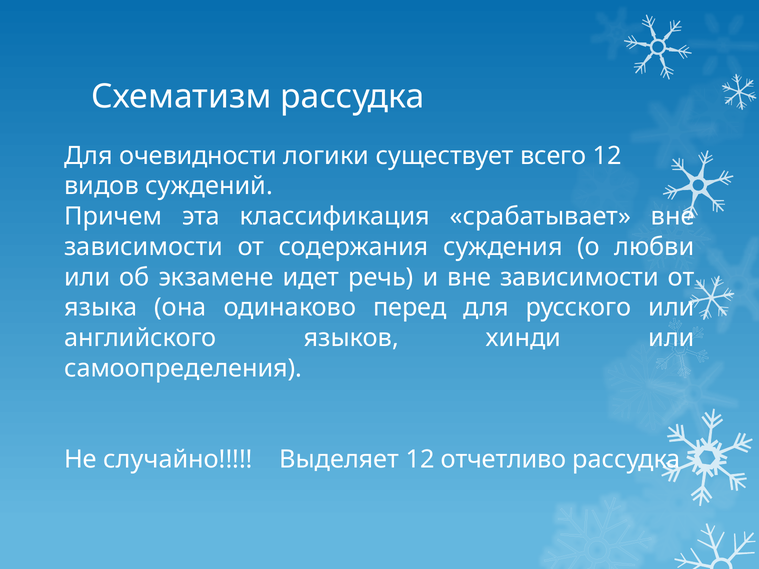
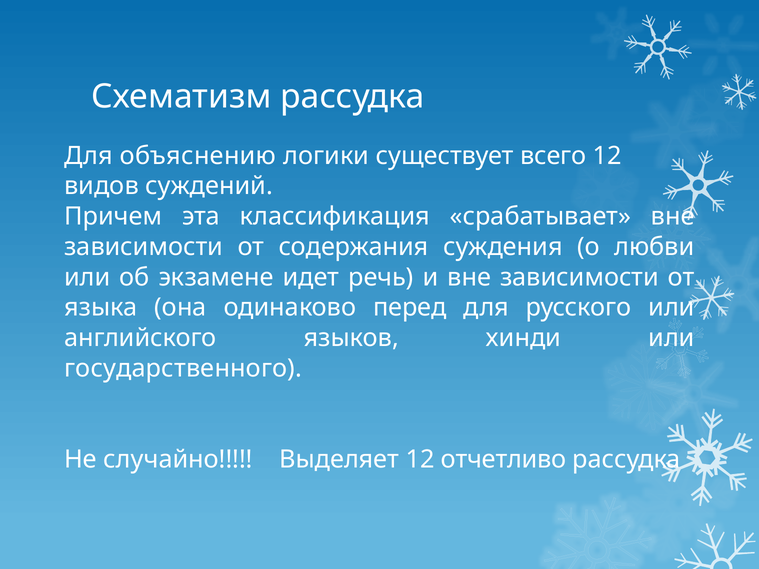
очевидности: очевидности -> объяснению (198, 156)
самоопределения: самоопределения -> государственного (183, 368)
